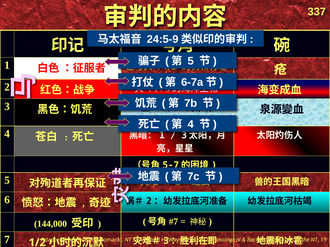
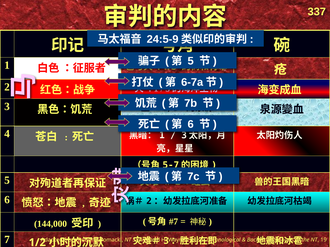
4: 4 -> 6 (191, 124)
